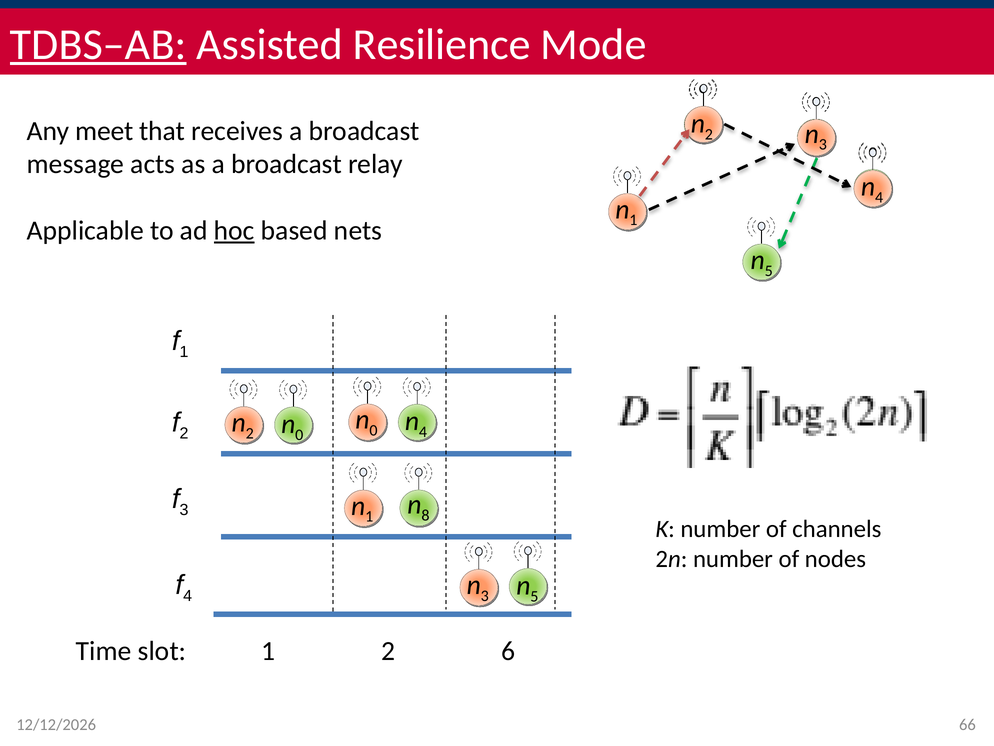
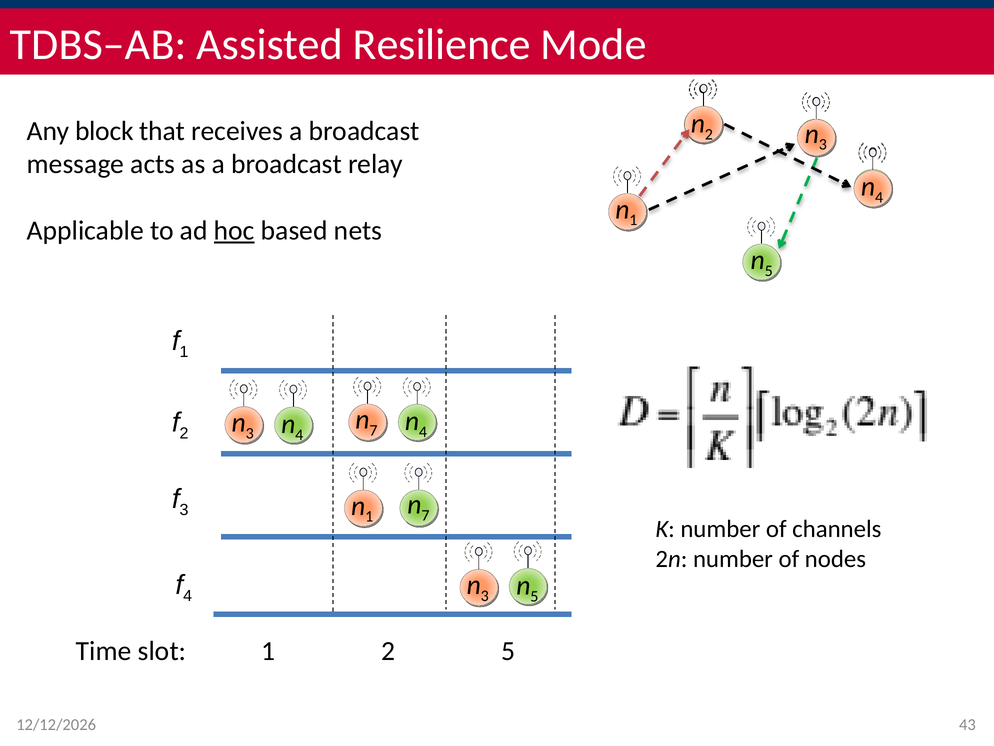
TDBS–AB underline: present -> none (98, 44)
meet: meet -> block (104, 131)
0: 0 -> 7 (374, 430)
2: 2 -> 3 (250, 433)
0: 0 -> 4 (299, 434)
8: 8 -> 7 (425, 515)
2 6: 6 -> 5 (508, 651)
66: 66 -> 43 (967, 725)
